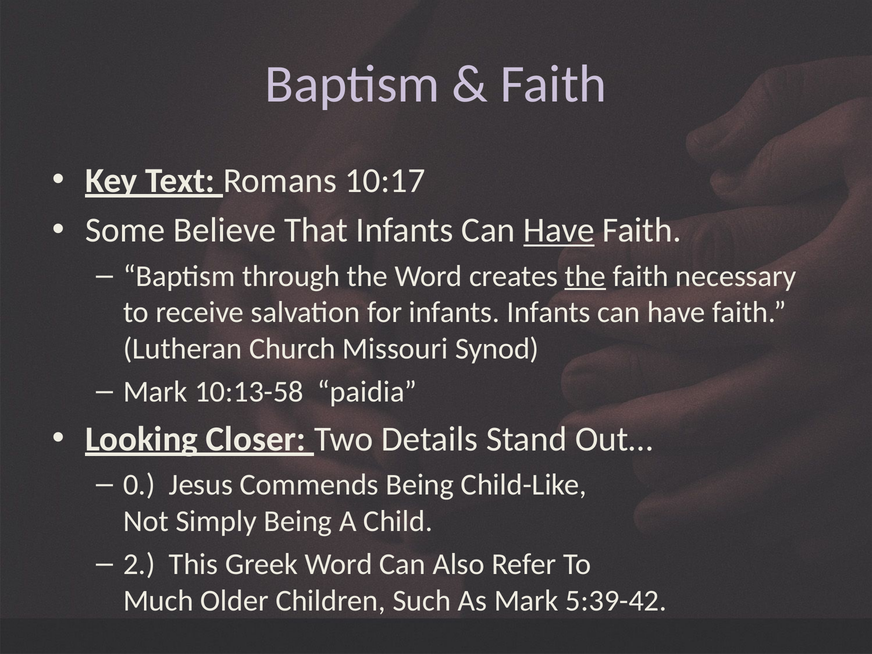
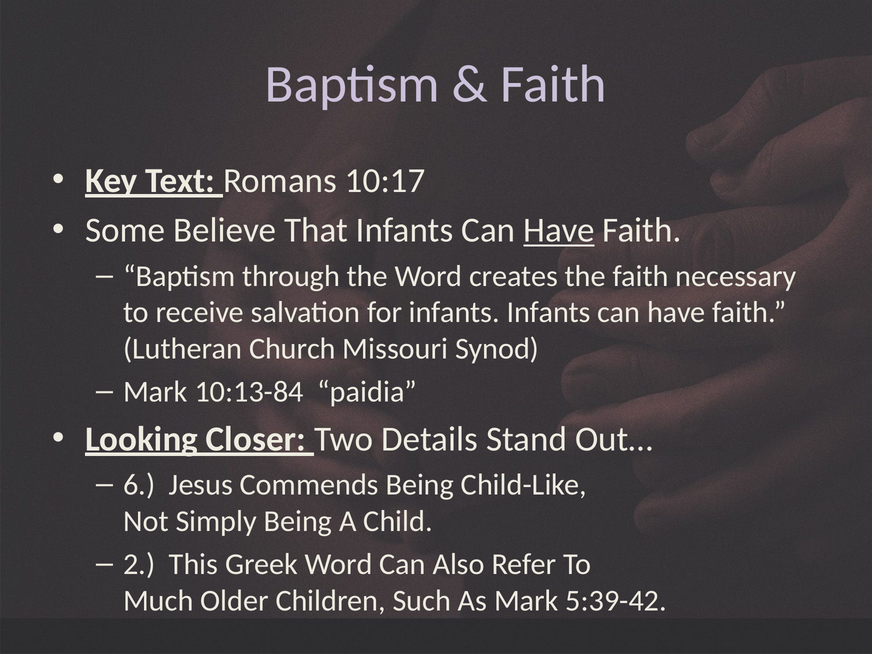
the underline: present -> none (585, 276)
10:13-58: 10:13-58 -> 10:13-84 (249, 392)
0: 0 -> 6 (139, 485)
